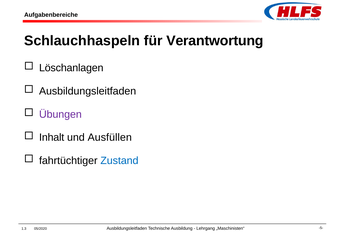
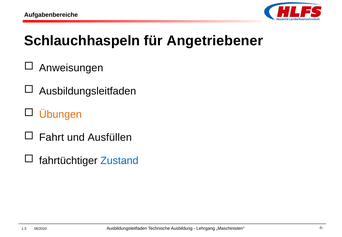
Verantwortung: Verantwortung -> Angetriebener (215, 41)
Löschanlagen: Löschanlagen -> Anweisungen (71, 68)
Übungen colour: purple -> orange (60, 114)
Inhalt: Inhalt -> Fahrt (52, 137)
